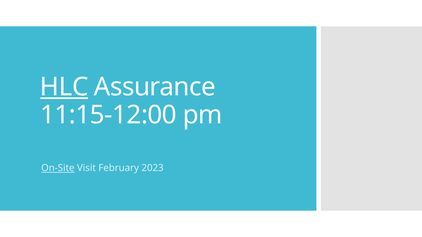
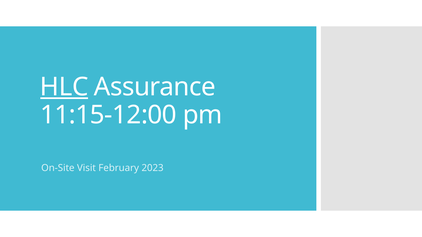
On-Site underline: present -> none (58, 168)
